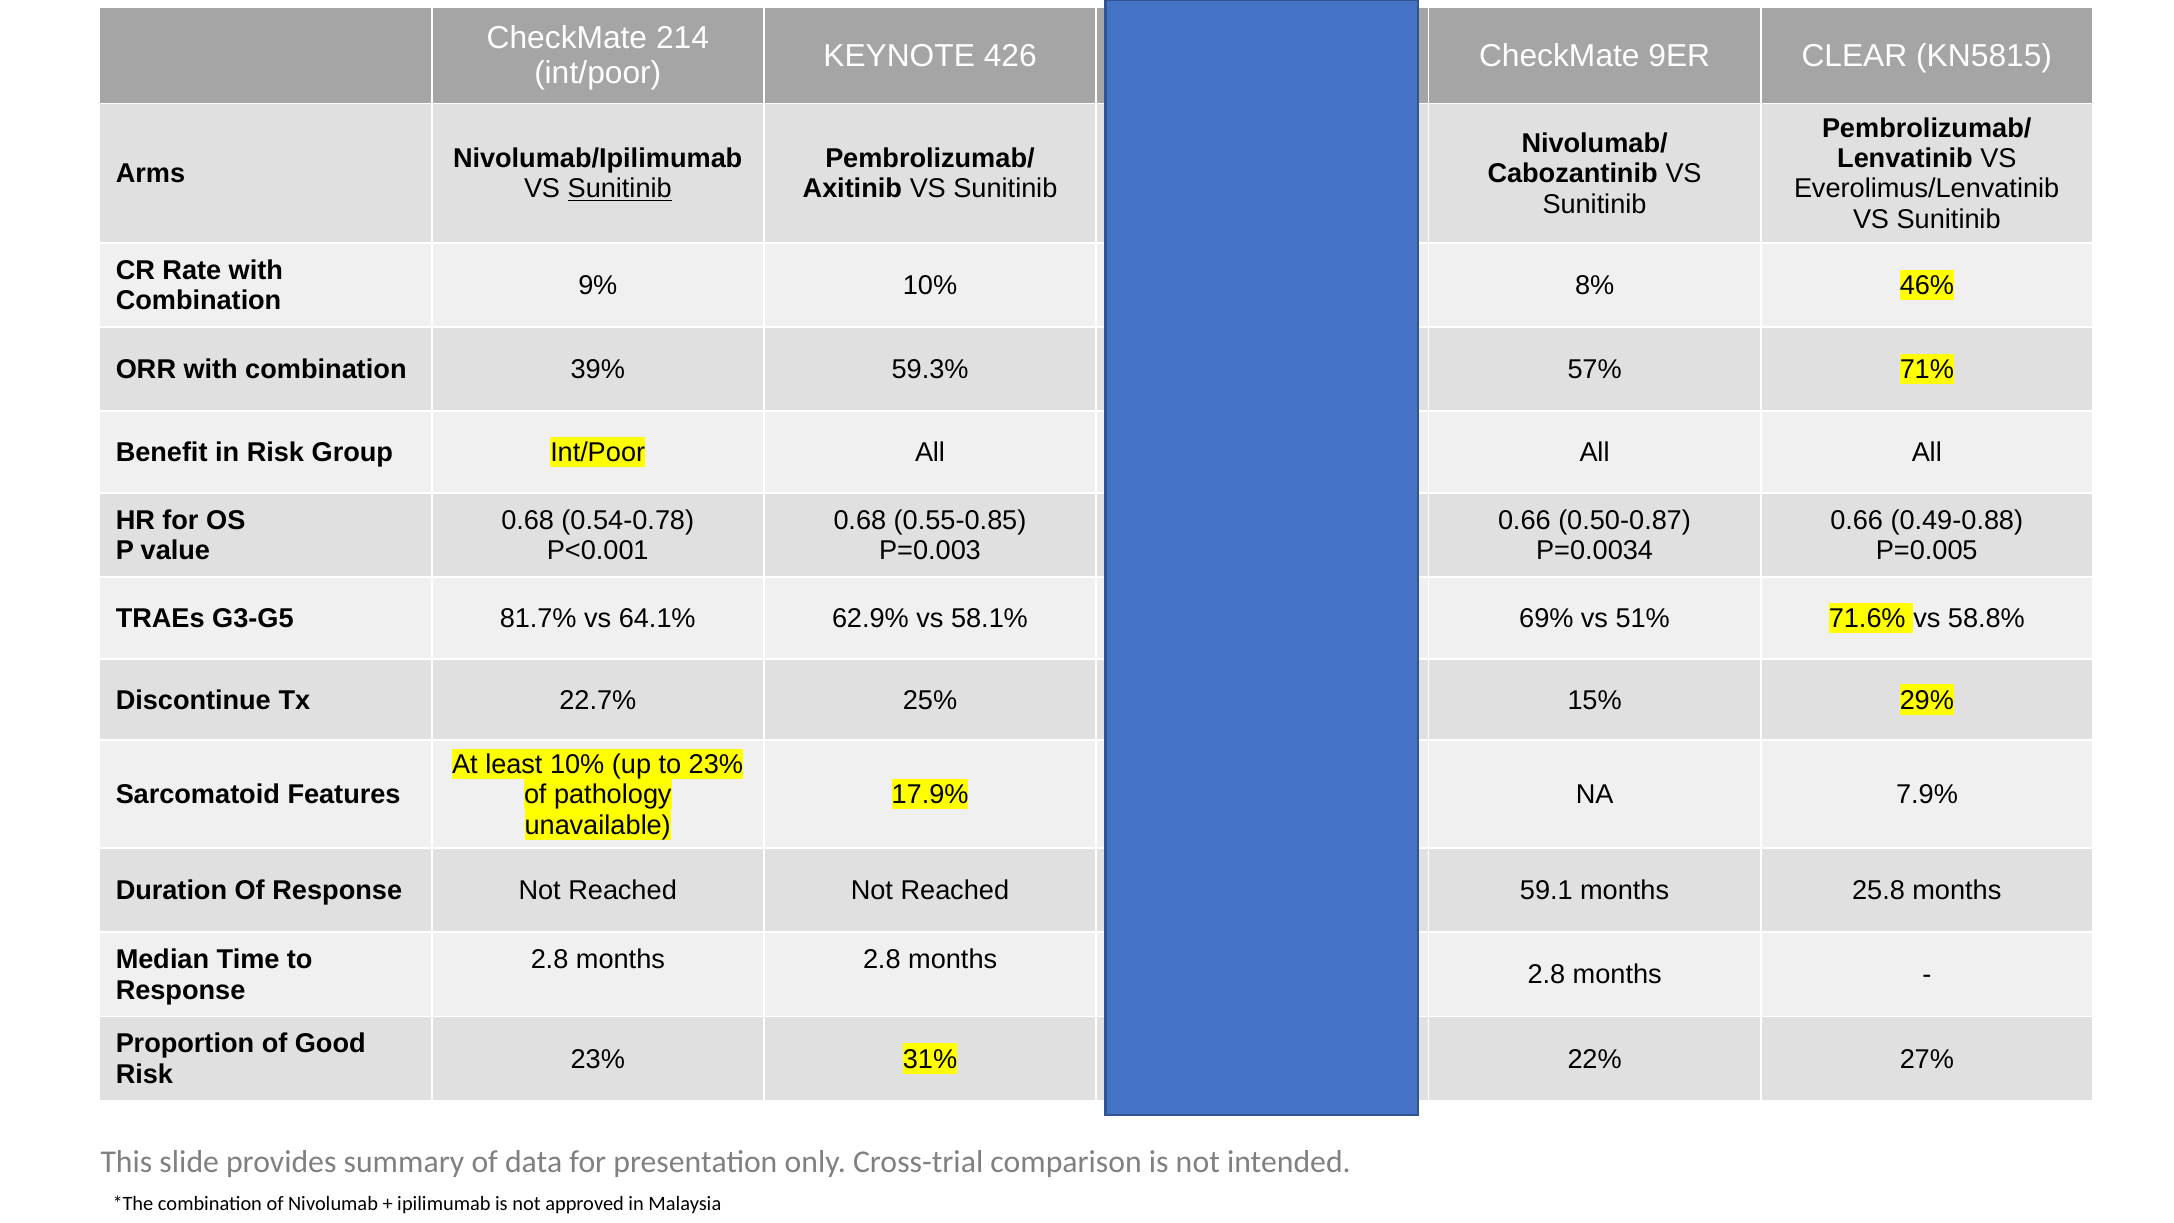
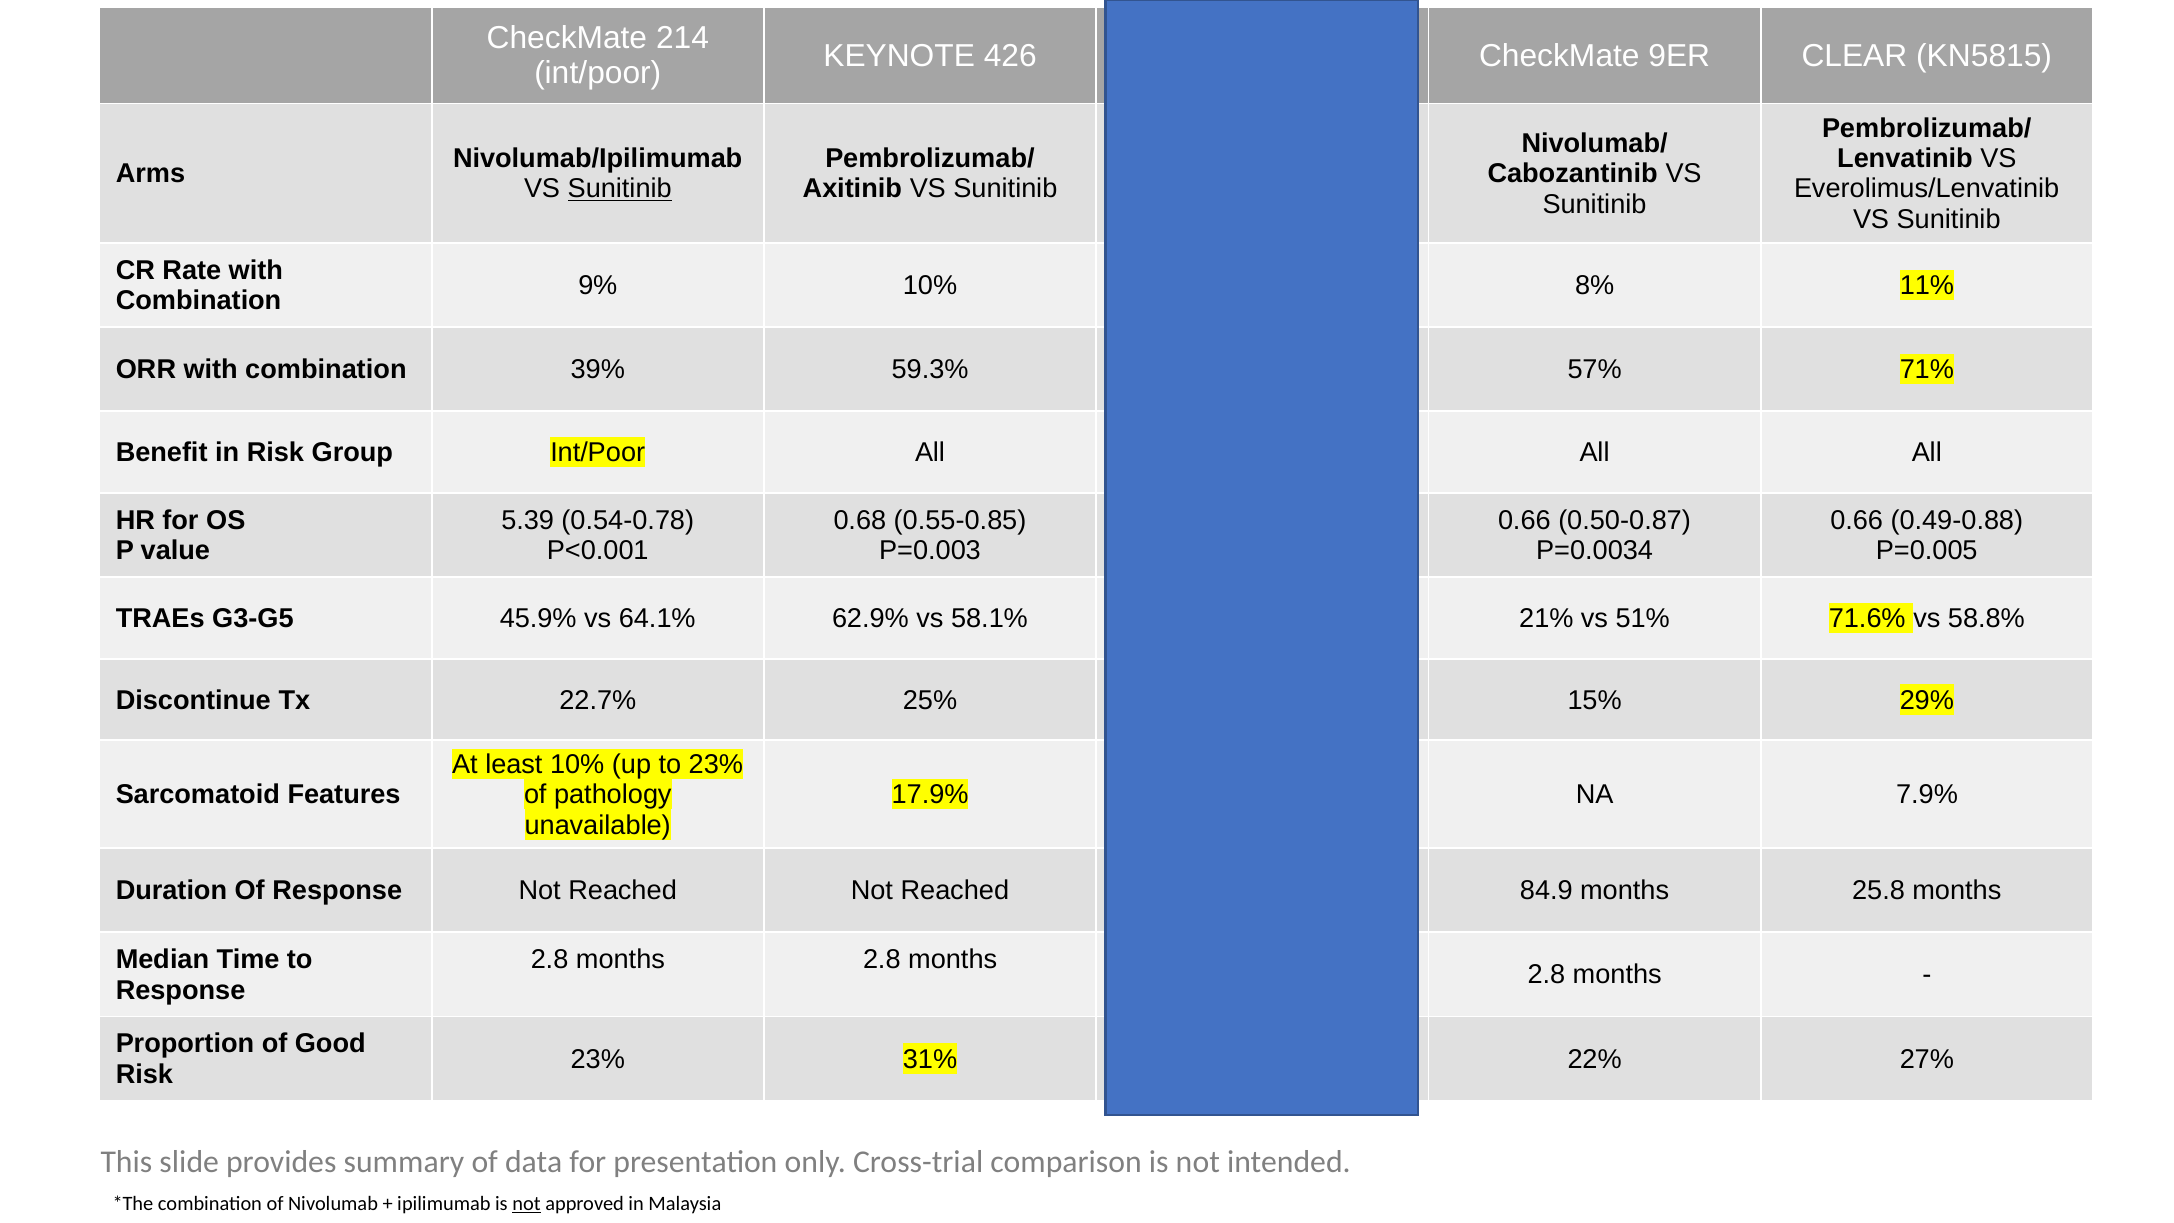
46%: 46% -> 11% (1927, 285)
0.68: 0.68 -> 5.39 (528, 520)
81.7%: 81.7% -> 45.9% (538, 618)
69%: 69% -> 21% (1546, 618)
59.1: 59.1 -> 84.9 (1546, 891)
not underline: none -> present (527, 1203)
